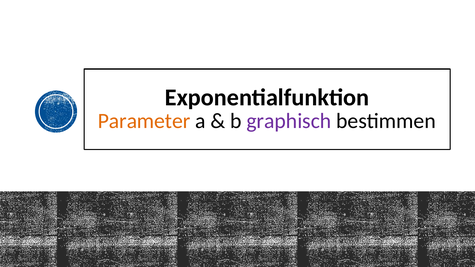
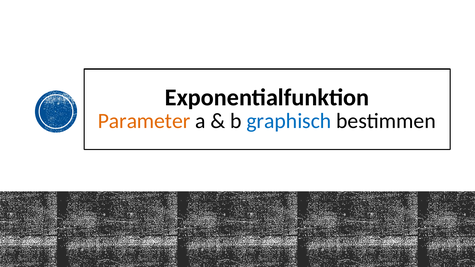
graphisch colour: purple -> blue (289, 121)
